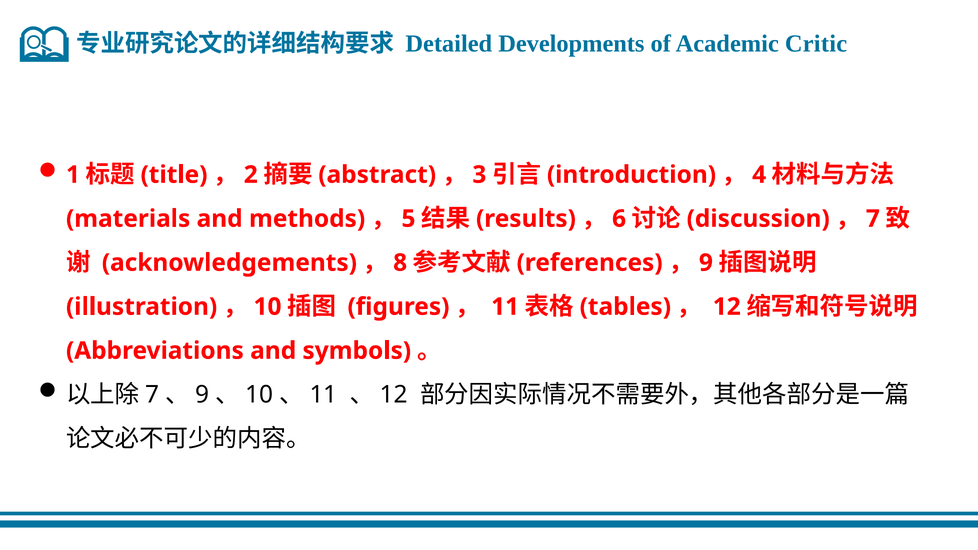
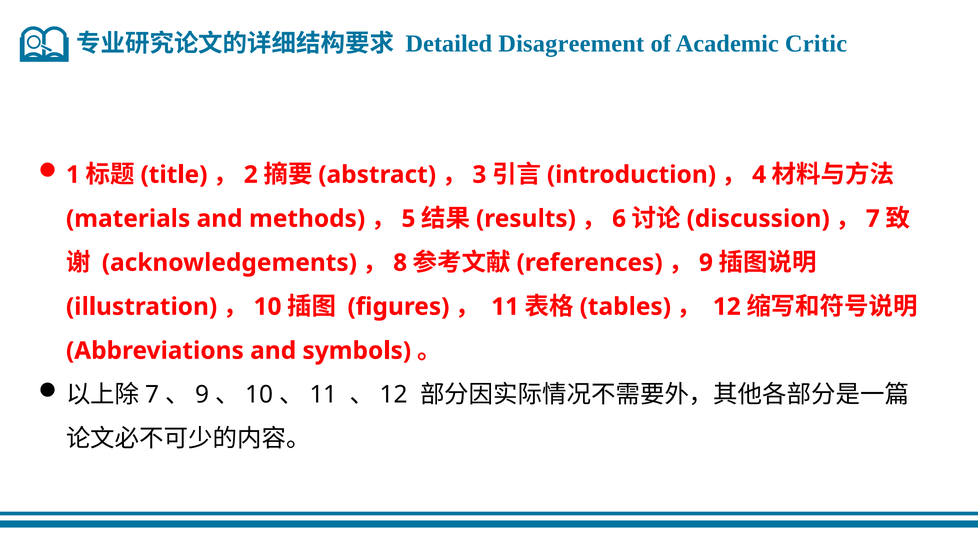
Developments: Developments -> Disagreement (571, 44)
